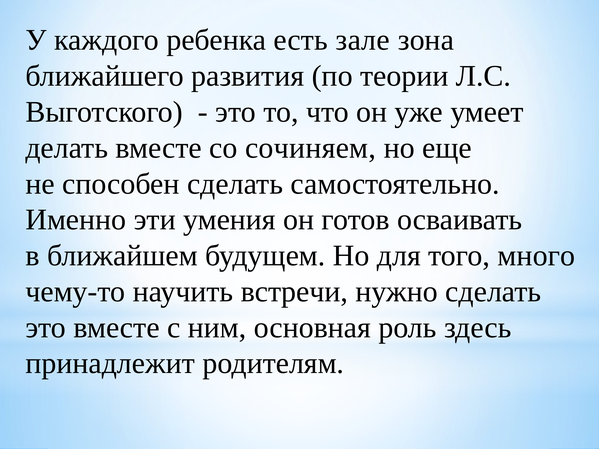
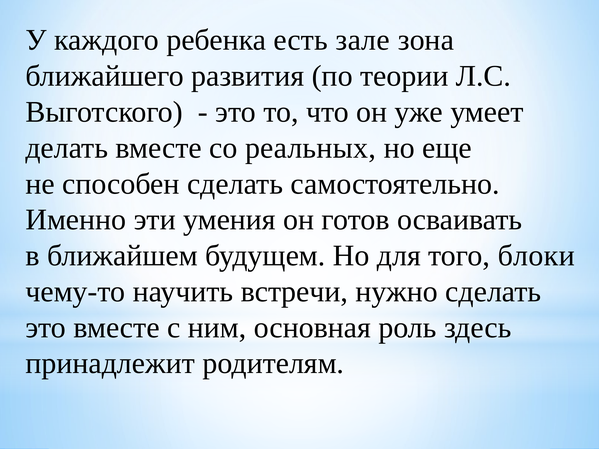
сочиняем: сочиняем -> реальных (311, 148)
много: много -> блоки (536, 256)
